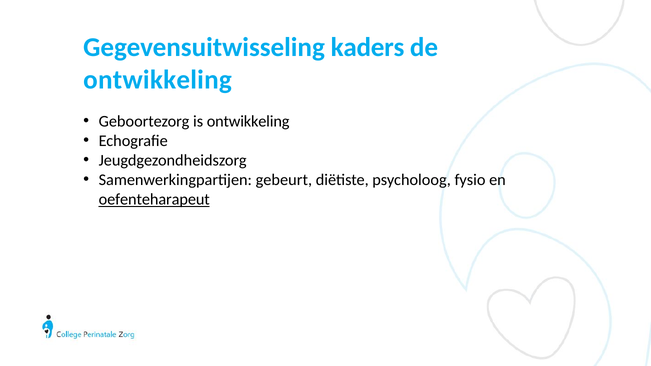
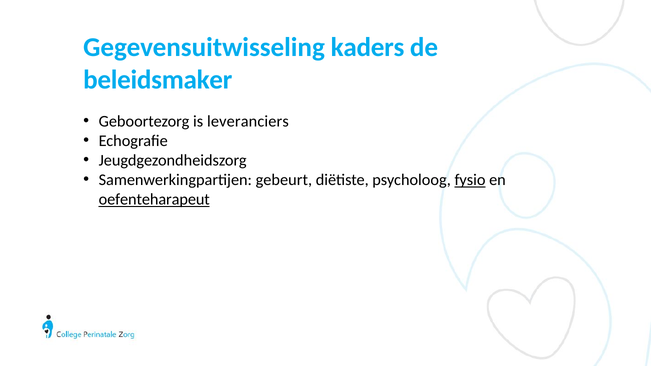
ontwikkeling: ontwikkeling -> beleidsmaker (158, 80)
is ontwikkeling: ontwikkeling -> leveranciers (248, 121)
fysio underline: none -> present (470, 180)
